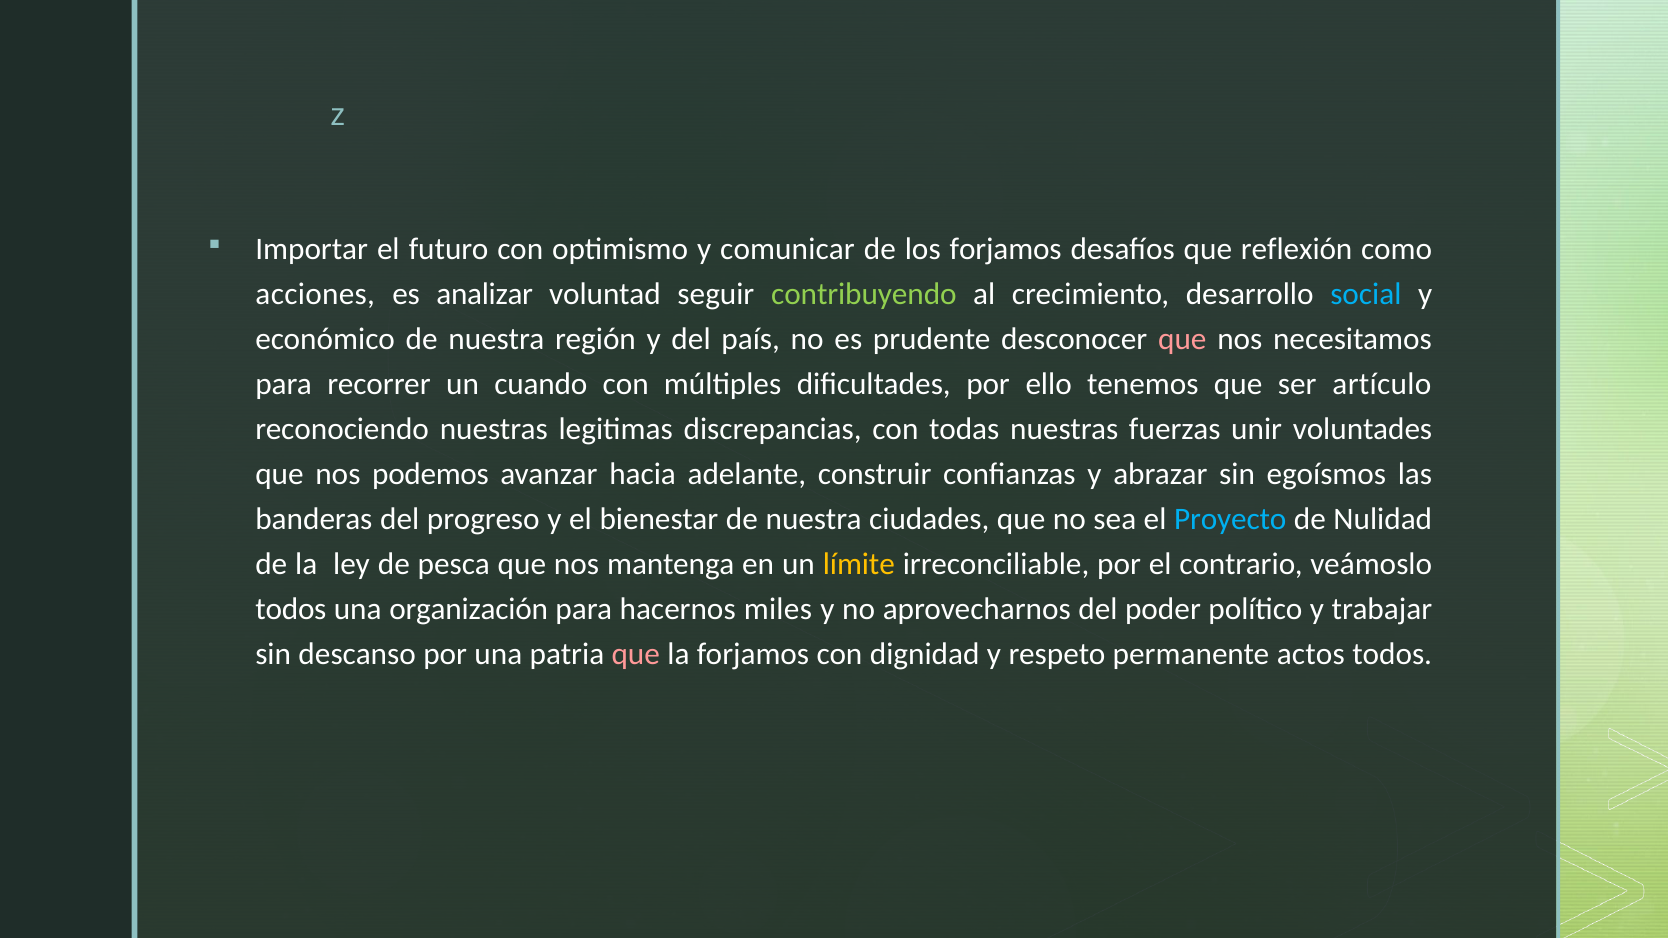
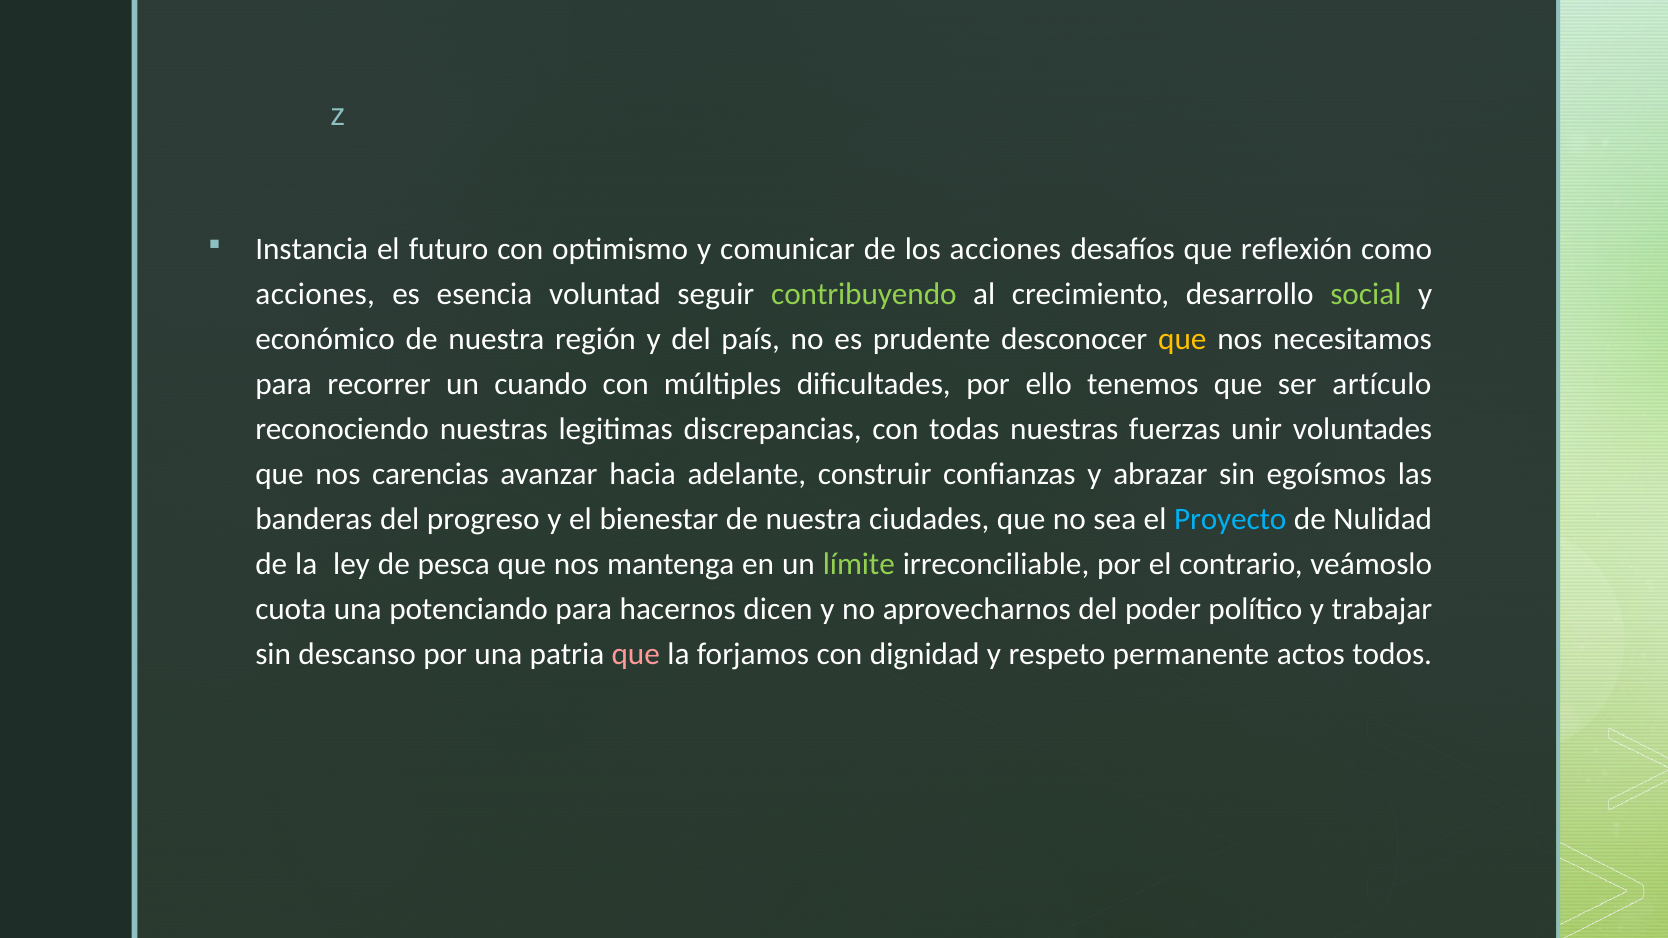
Importar: Importar -> Instancia (312, 250)
los forjamos: forjamos -> acciones (1005, 250)
analizar: analizar -> esencia (485, 295)
social colour: light blue -> light green (1366, 295)
que colour: pink -> yellow (1182, 340)
podemos: podemos -> carencias (430, 475)
límite colour: yellow -> light green (859, 565)
todos: todos -> cuota (291, 610)
organización: organización -> potenciando (469, 610)
miles: miles -> dicen (778, 610)
